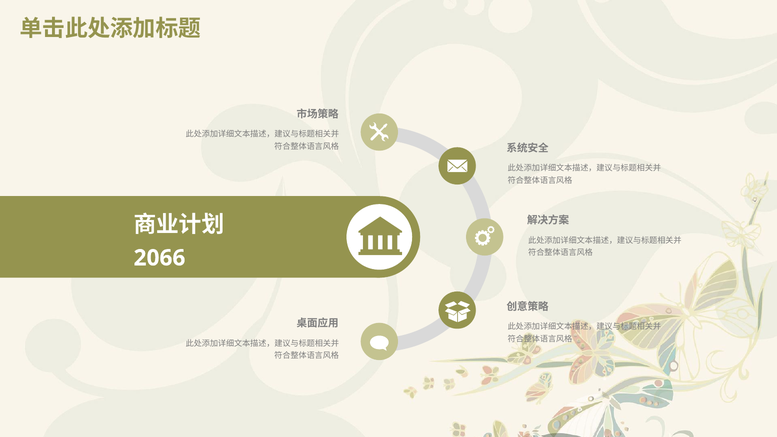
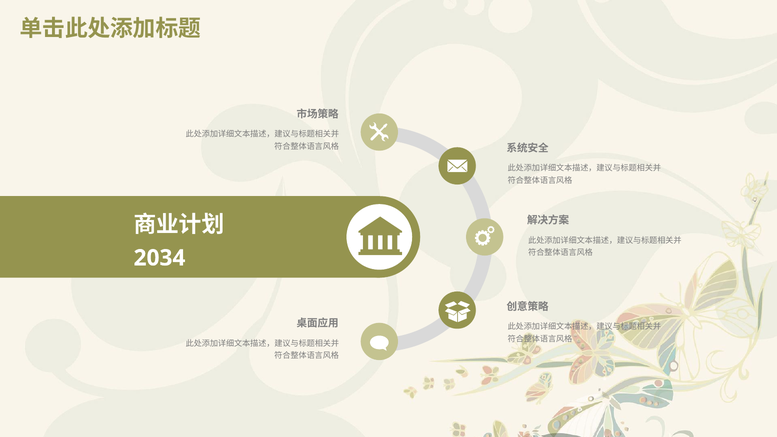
2066: 2066 -> 2034 (159, 258)
